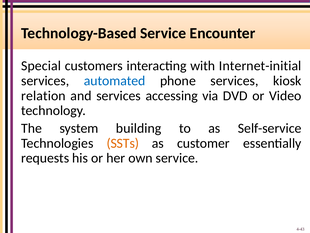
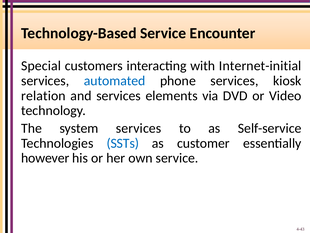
accessing: accessing -> elements (172, 96)
system building: building -> services (139, 128)
SSTs colour: orange -> blue (123, 143)
requests: requests -> however (45, 158)
